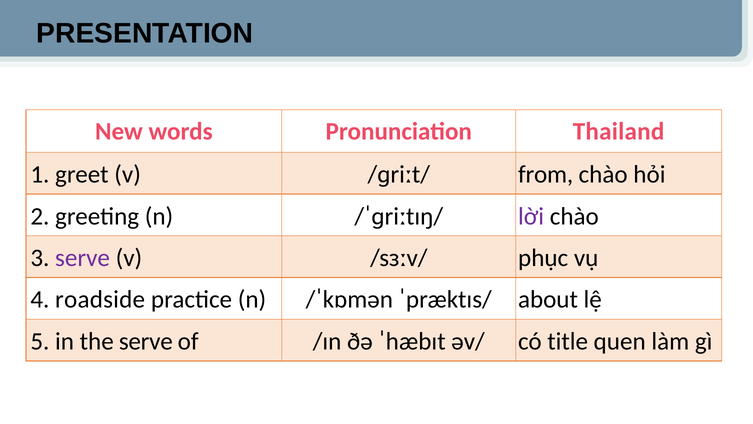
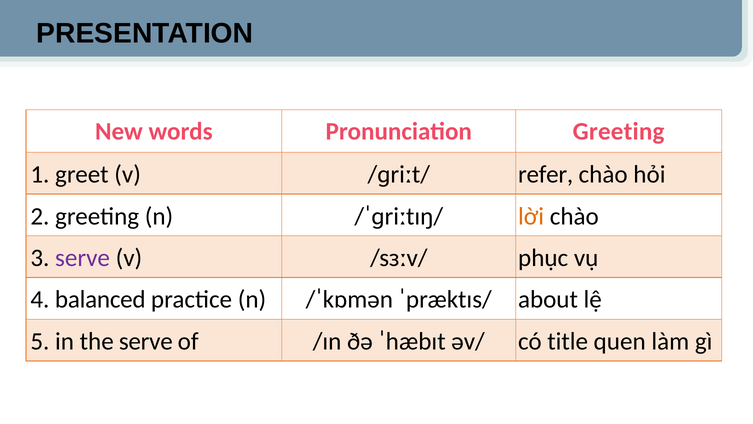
Pronunciation Thailand: Thailand -> Greeting (619, 131)
from: from -> refer (546, 174)
lời colour: purple -> orange (531, 216)
roadside: roadside -> balanced (100, 299)
